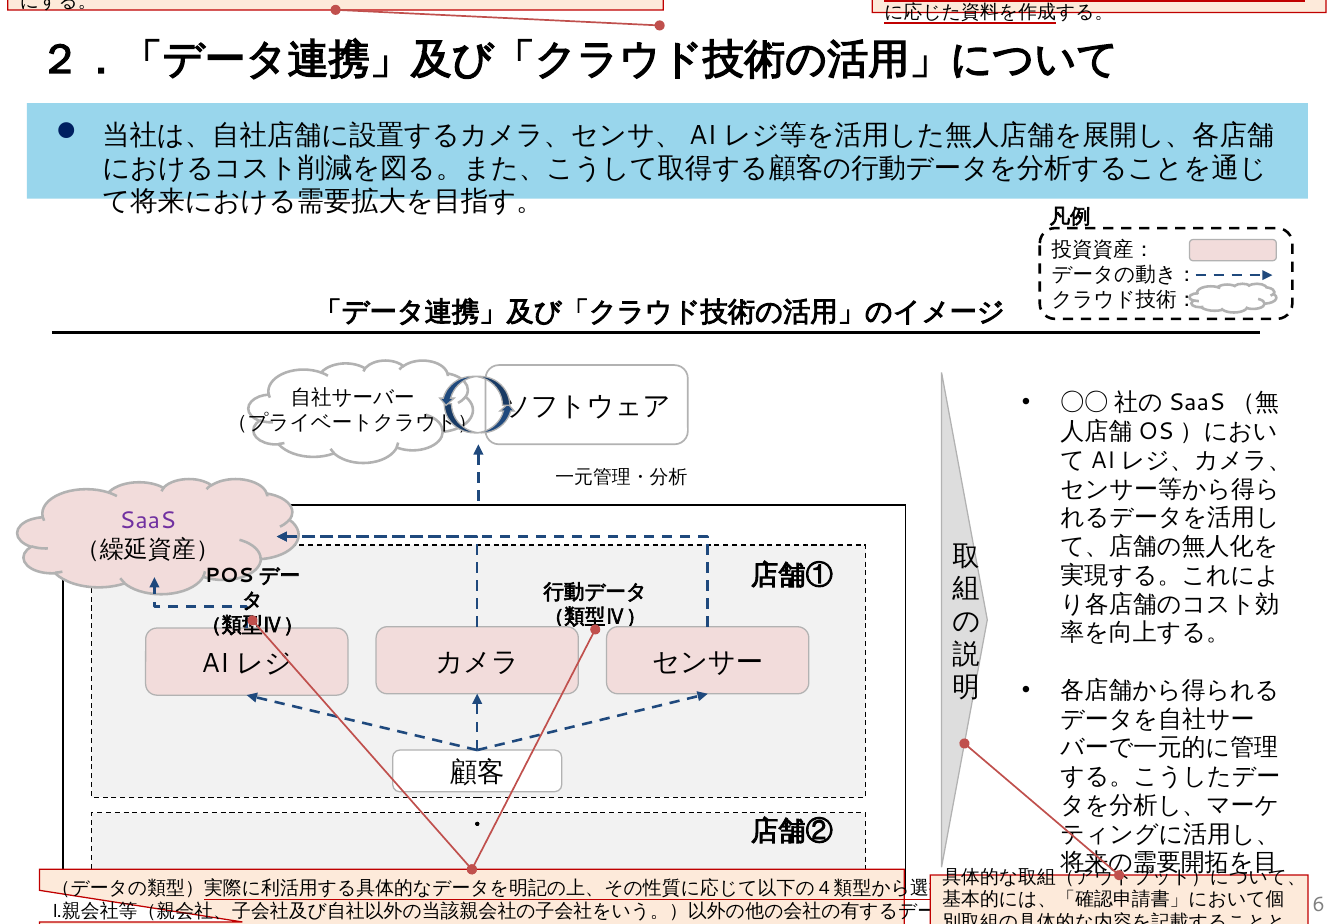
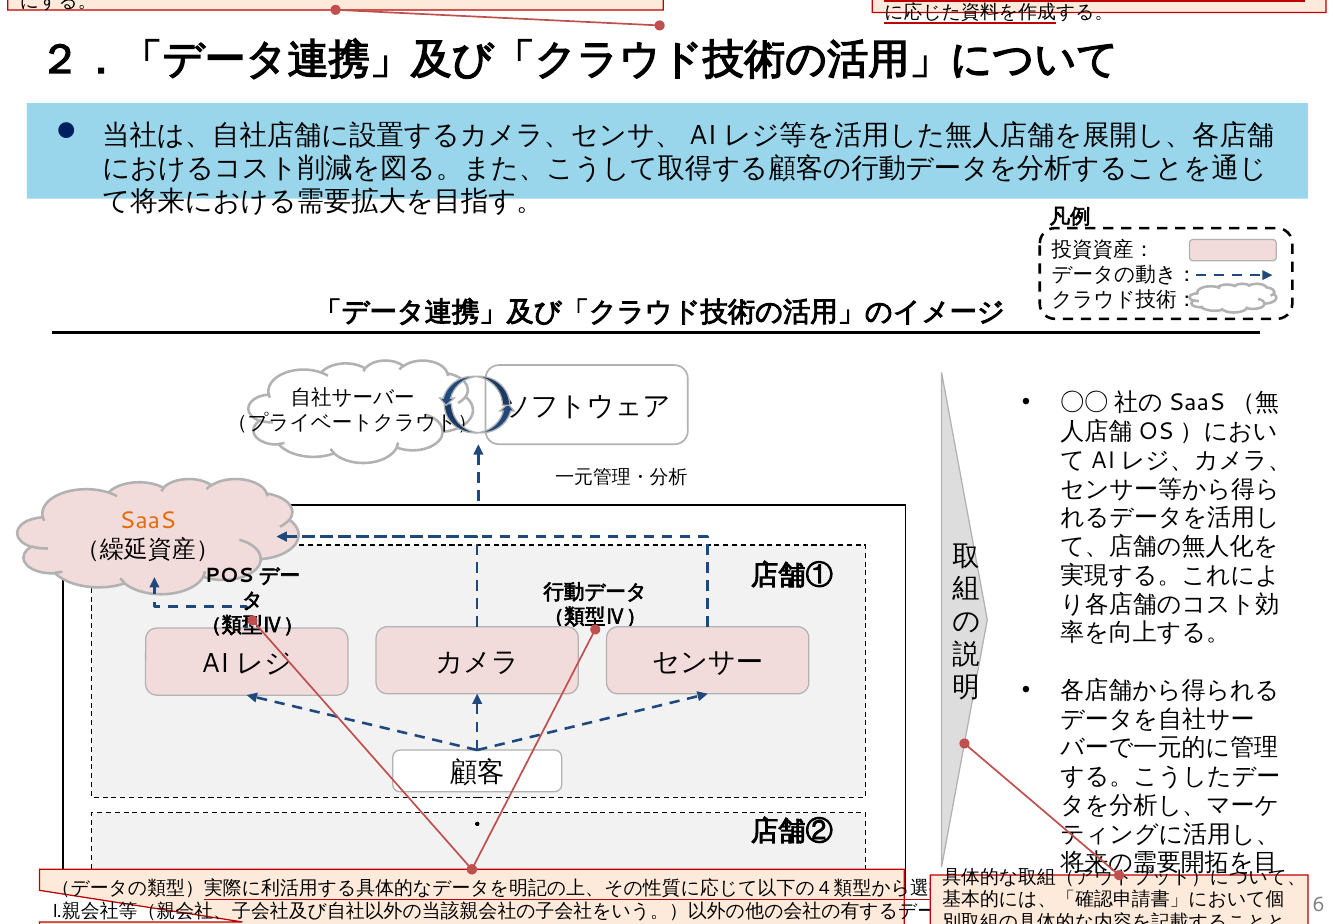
SaaS colour: purple -> orange (148, 521)
